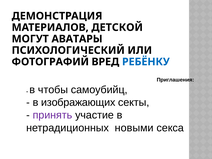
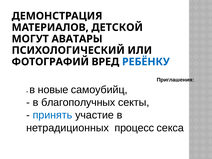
чтобы: чтобы -> новые (53, 90)
изображающих: изображающих -> благополучных (78, 102)
принять colour: purple -> blue (52, 115)
новыми: новыми -> процесс (134, 128)
